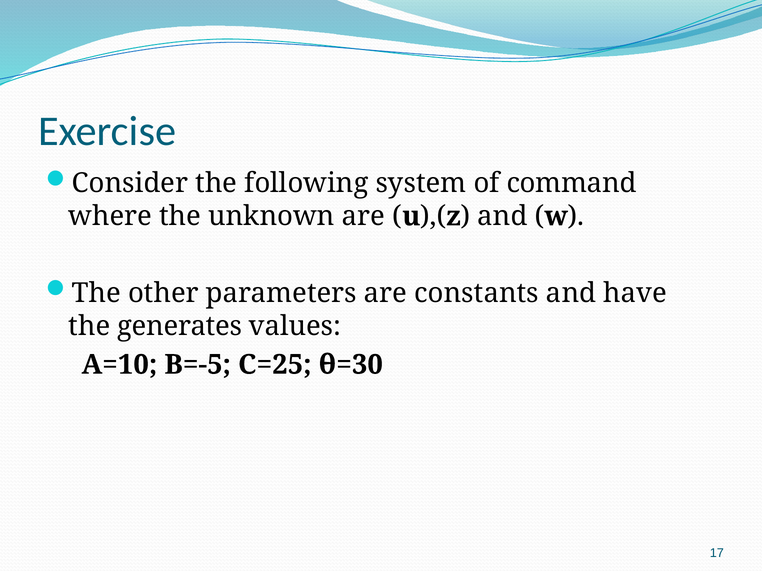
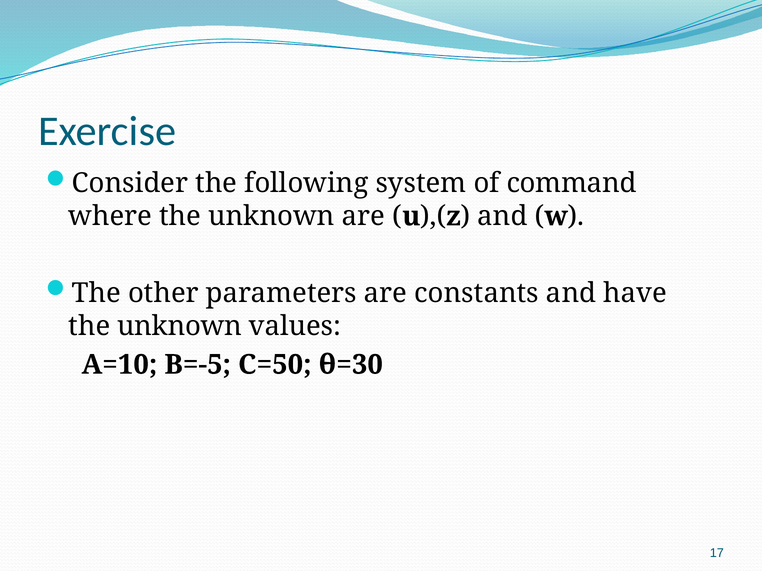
generates: generates -> unknown (180, 326)
C=25: C=25 -> C=50 (275, 365)
